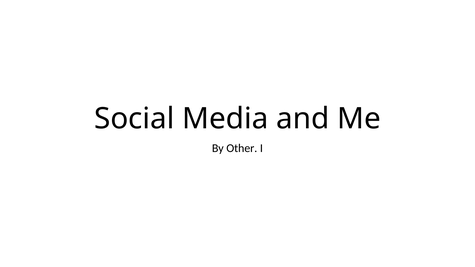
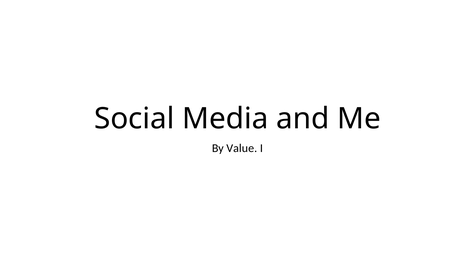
Other: Other -> Value (242, 148)
